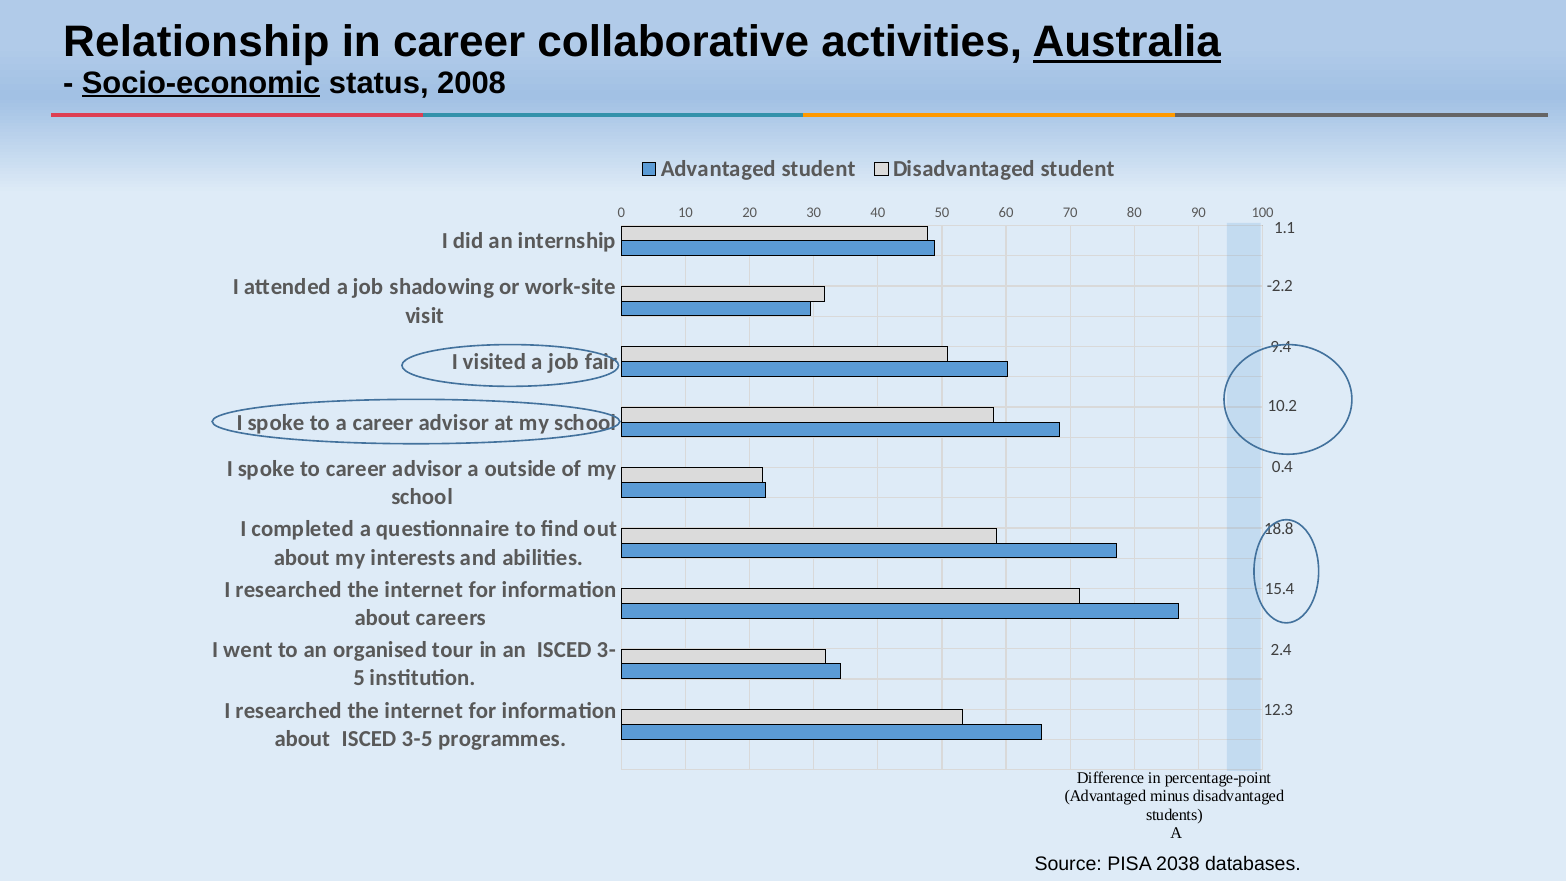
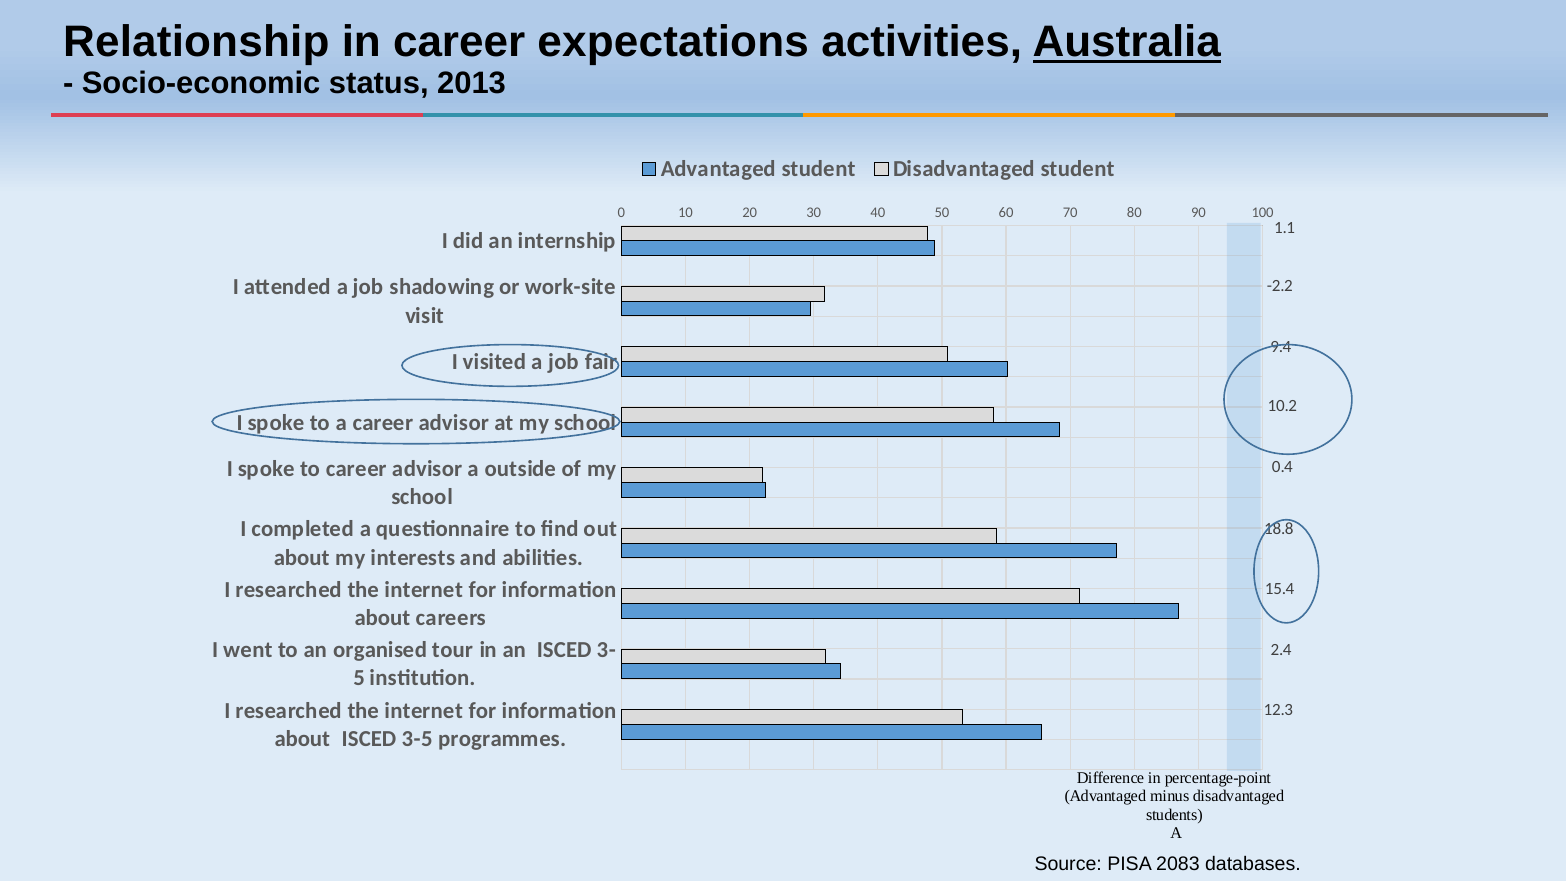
collaborative: collaborative -> expectations (673, 42)
Socio-economic underline: present -> none (201, 83)
2008: 2008 -> 2013 (472, 83)
2038: 2038 -> 2083 (1178, 864)
